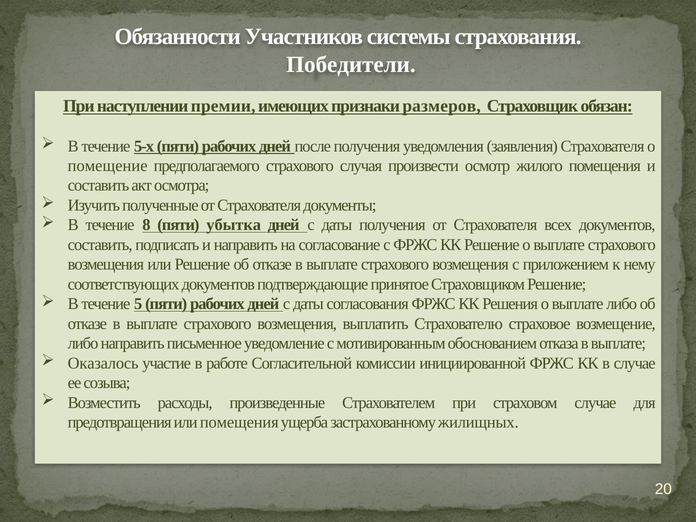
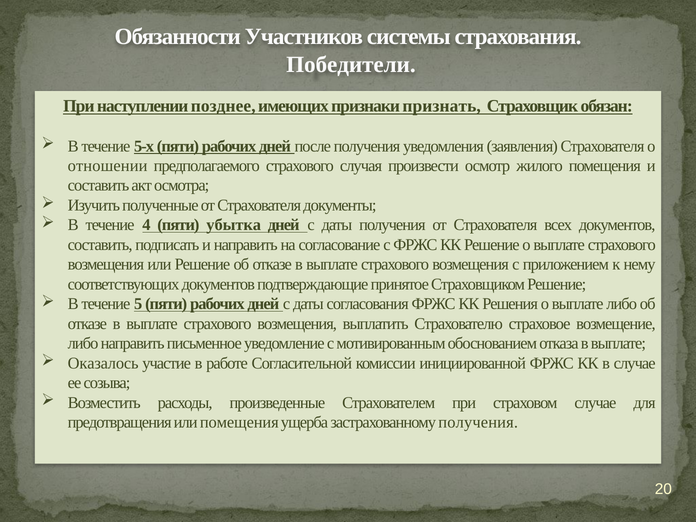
премии: премии -> позднее (223, 106)
размеров: размеров -> признать (442, 106)
помещение: помещение -> отношении (108, 166)
8: 8 -> 4 (146, 225)
застрахованному жилищных: жилищных -> получения (478, 422)
